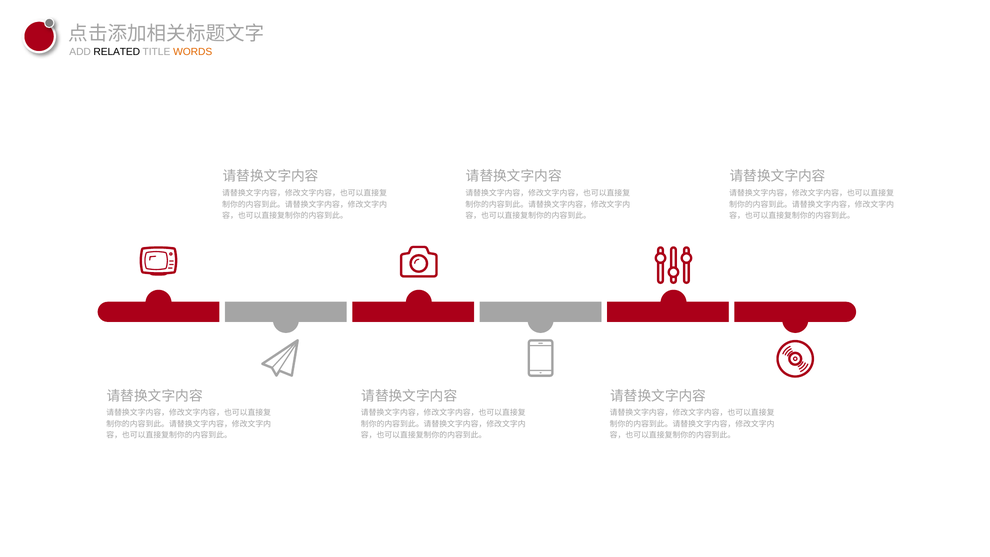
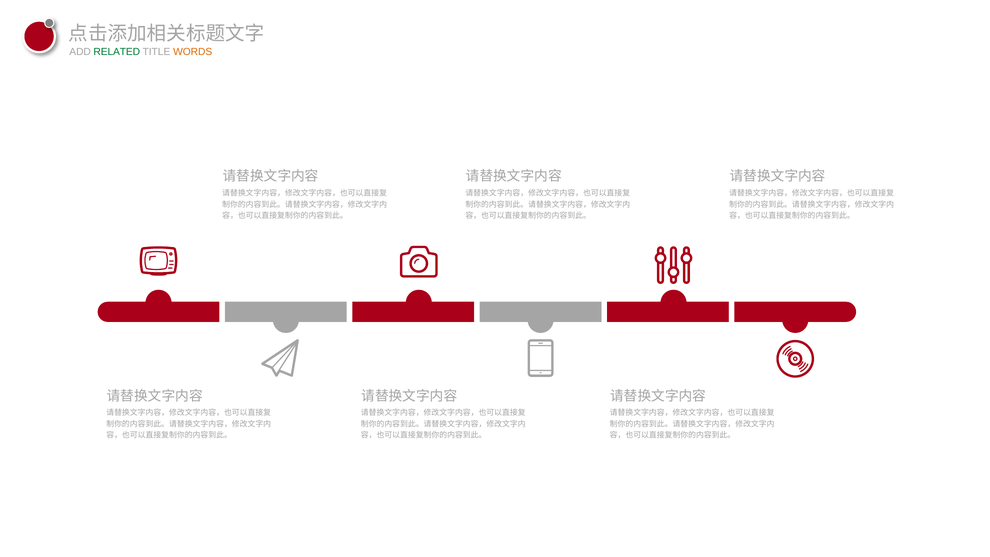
RELATED colour: black -> green (117, 52)
